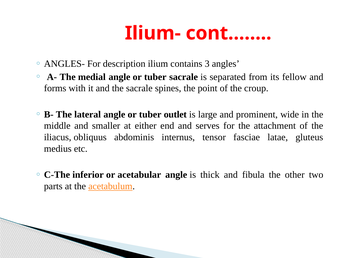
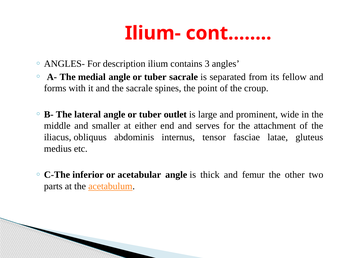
fibula: fibula -> femur (253, 175)
